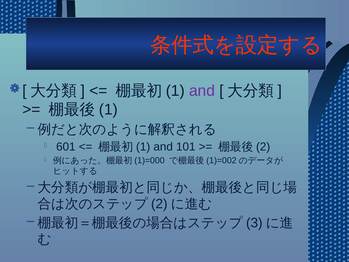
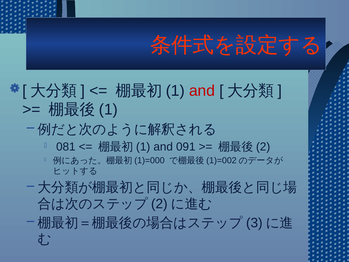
and colour: purple -> red (202, 91)
601: 601 -> 081 (66, 147)
101: 101 -> 091 (186, 147)
